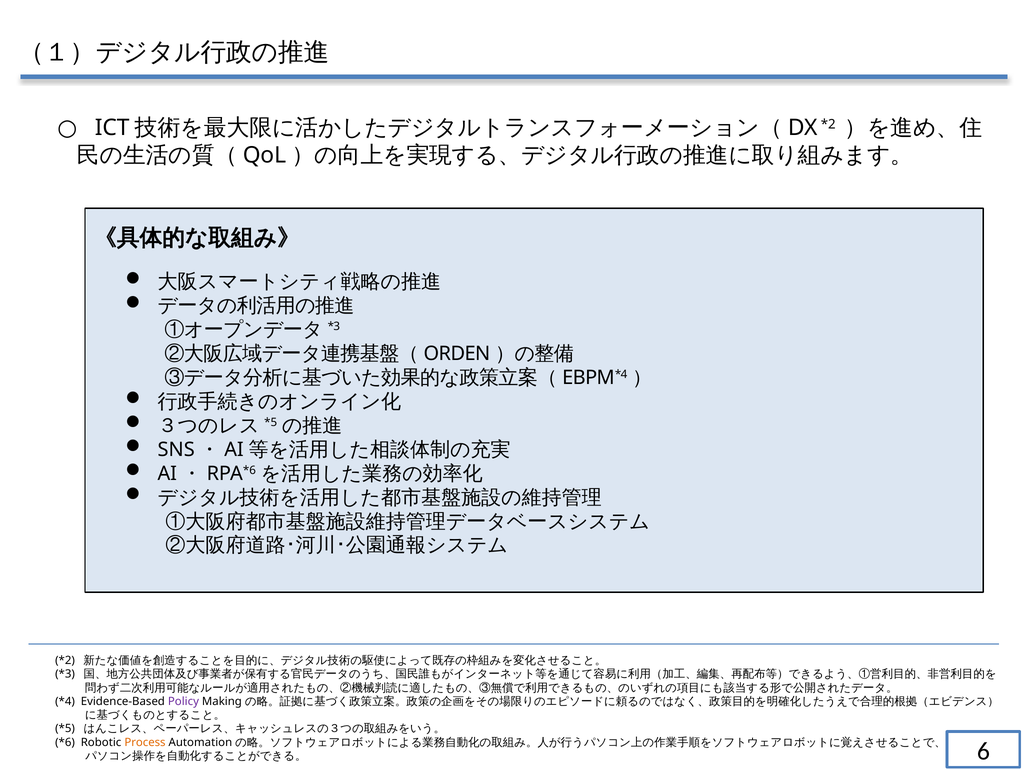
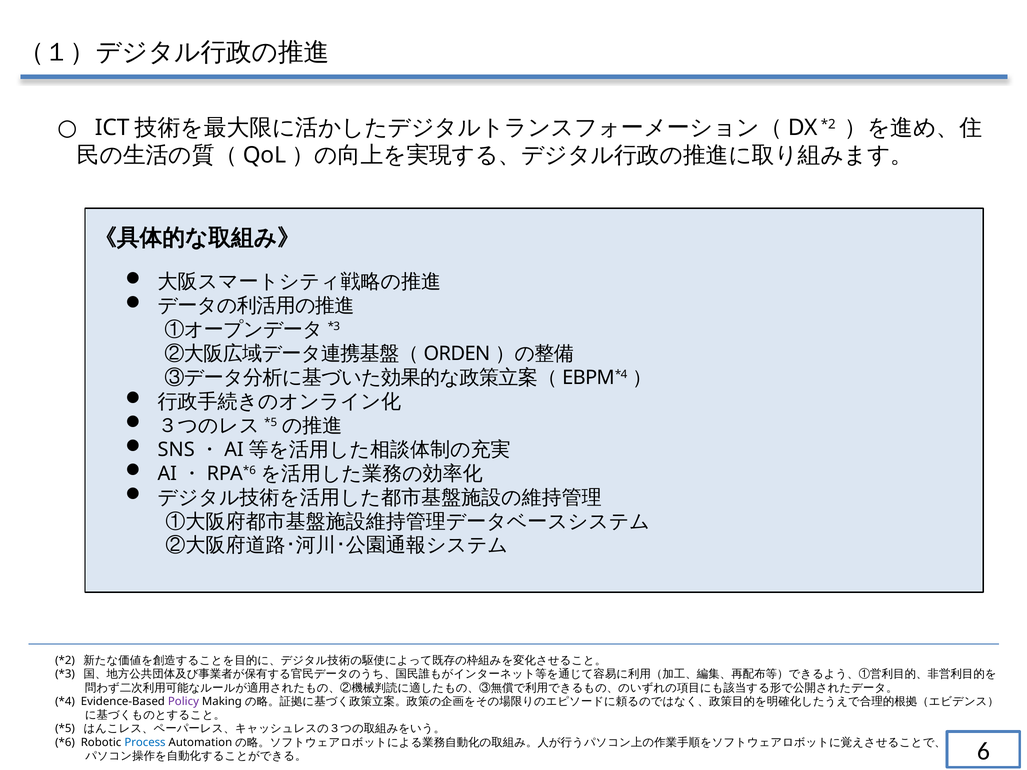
Process colour: orange -> blue (145, 743)
